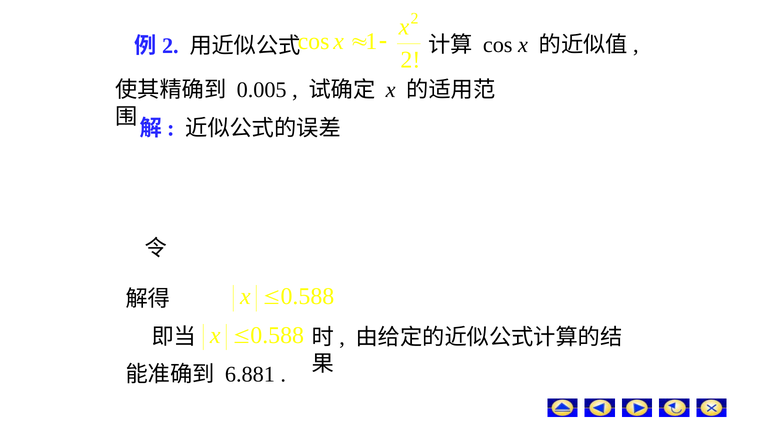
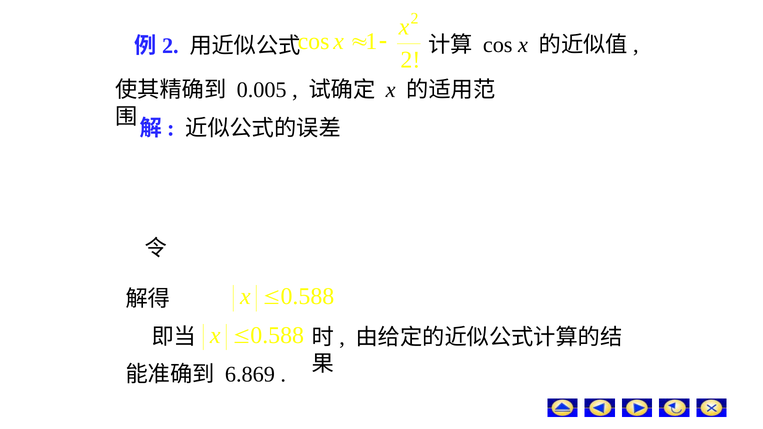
6.881: 6.881 -> 6.869 (250, 374)
